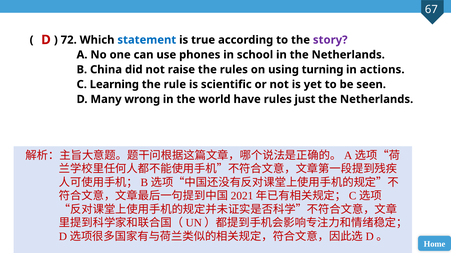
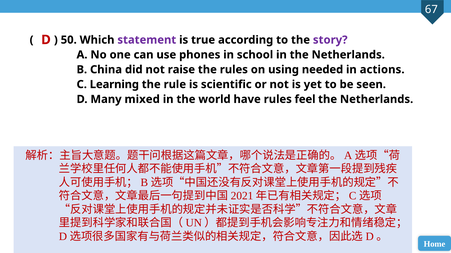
72: 72 -> 50 (69, 40)
statement colour: blue -> purple (147, 40)
turning: turning -> needed (323, 70)
wrong: wrong -> mixed (142, 99)
just: just -> feel (305, 99)
